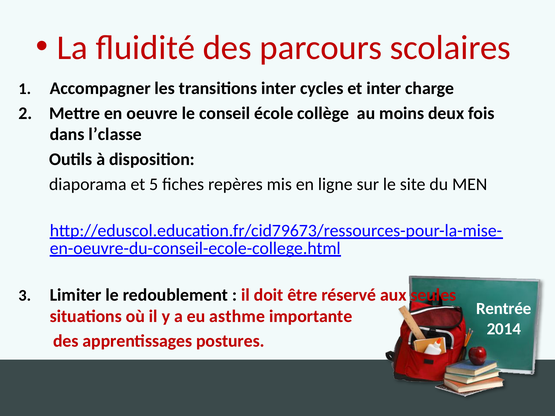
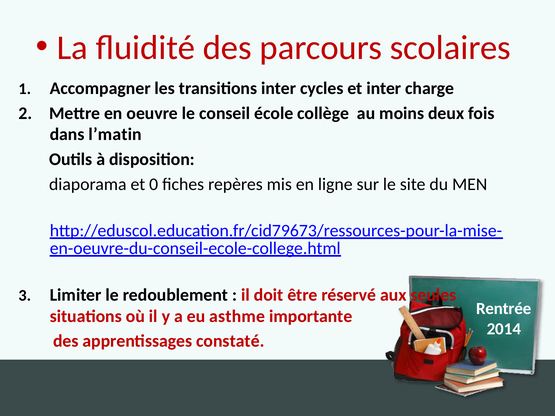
l’classe: l’classe -> l’matin (115, 135)
5: 5 -> 0 (154, 184)
postures: postures -> constaté (230, 341)
